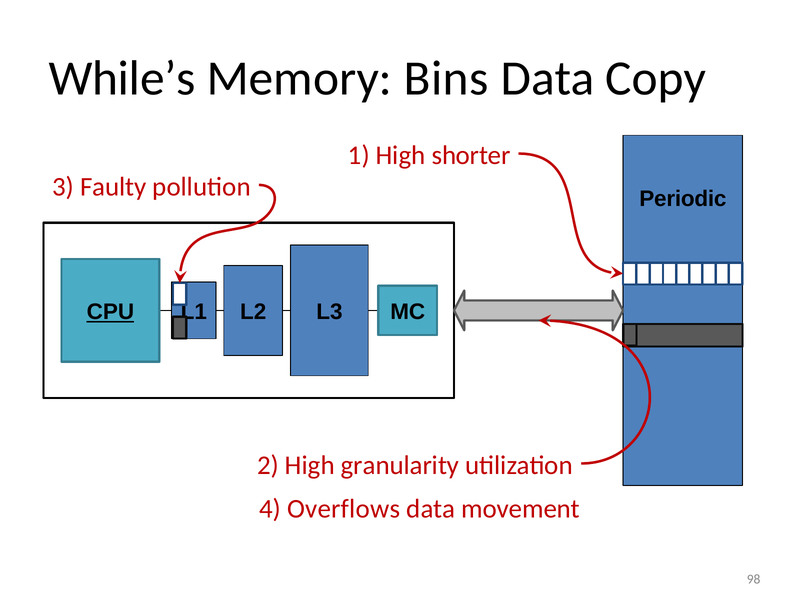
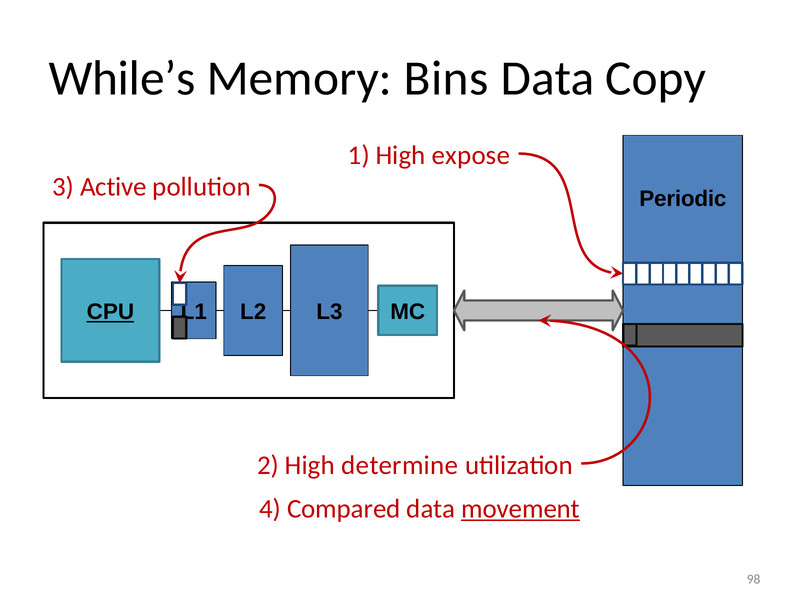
shorter: shorter -> expose (471, 155)
Faulty: Faulty -> Active (113, 187)
granularity: granularity -> determine (400, 465)
Overflows: Overflows -> Compared (344, 509)
movement underline: none -> present (521, 509)
